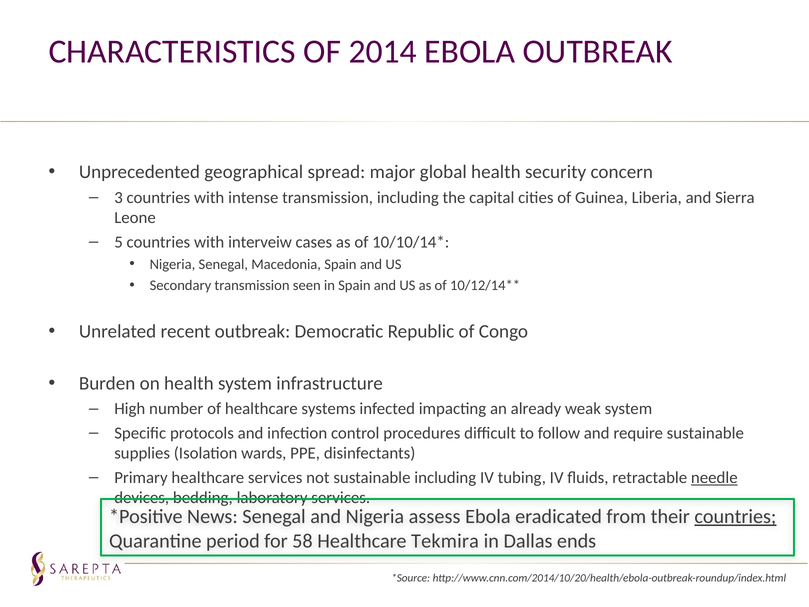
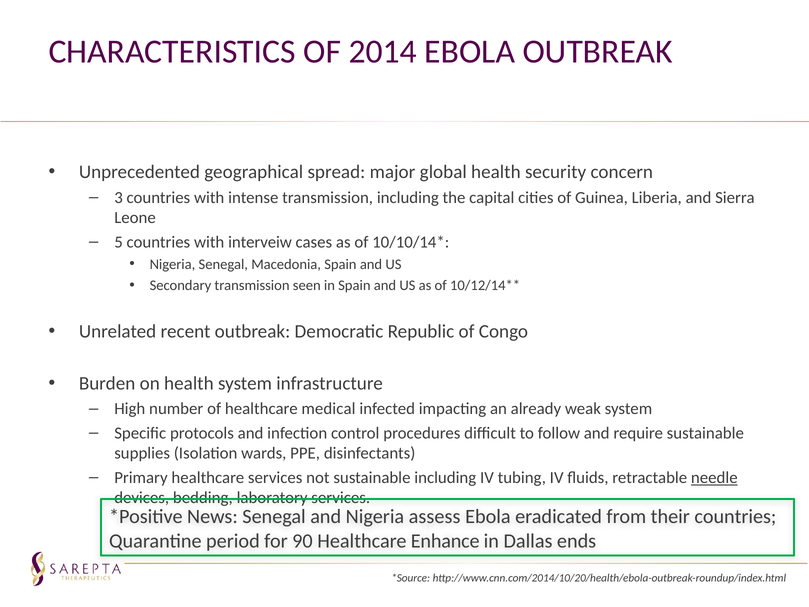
systems: systems -> medical (328, 409)
countries underline: present -> none (735, 516)
58: 58 -> 90 (302, 541)
Tekmira: Tekmira -> Enhance (445, 541)
